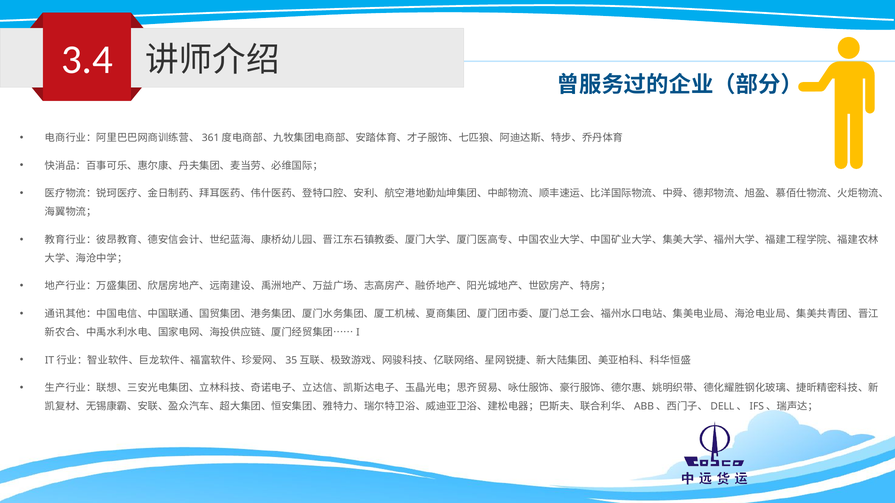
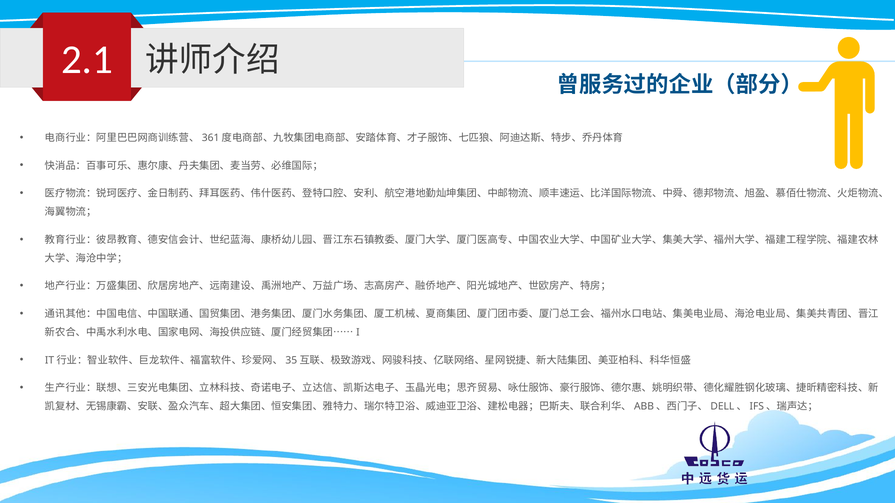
3.4: 3.4 -> 2.1 (87, 60)
